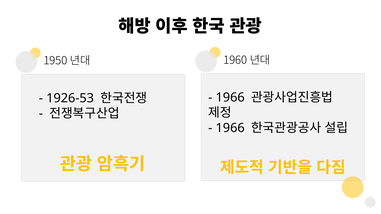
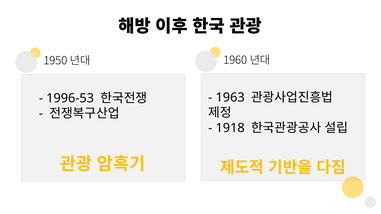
1966: 1966 -> 1963 (230, 98)
1926-53: 1926-53 -> 1996-53 (70, 98)
1966: 1966 -> 1918 (230, 128)
